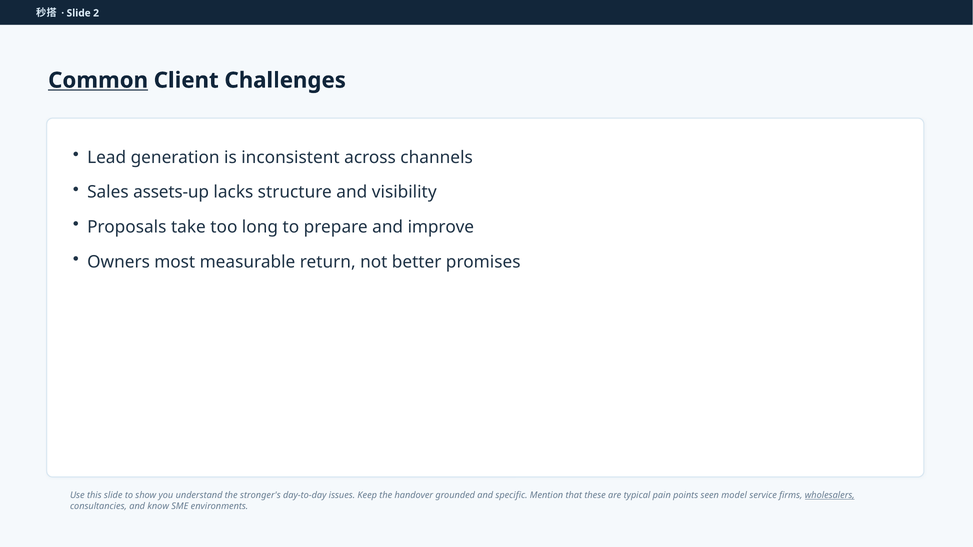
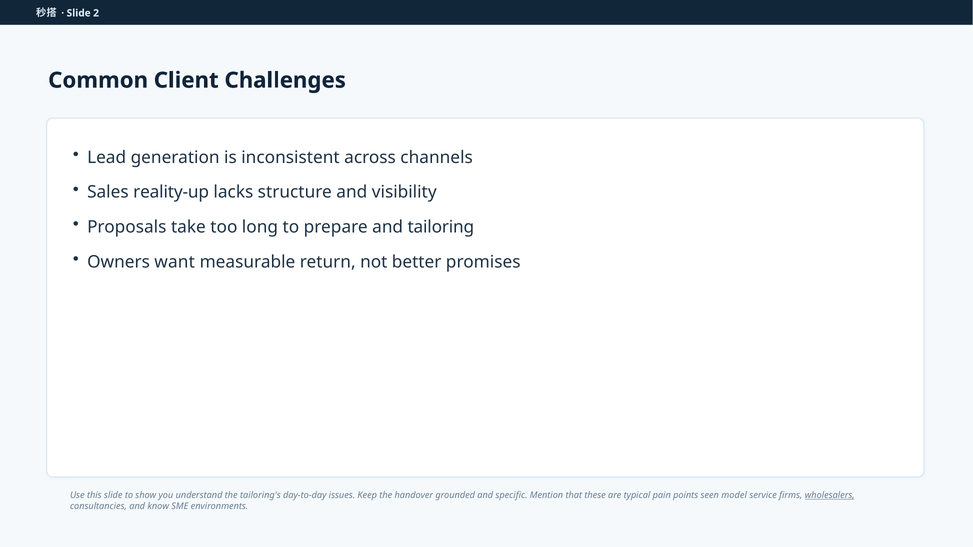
Common underline: present -> none (98, 80)
assets-up: assets-up -> reality-up (171, 192)
improve: improve -> tailoring (441, 227)
most: most -> want (175, 262)
stronger's: stronger's -> tailoring's (260, 496)
